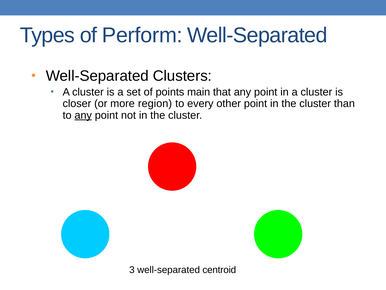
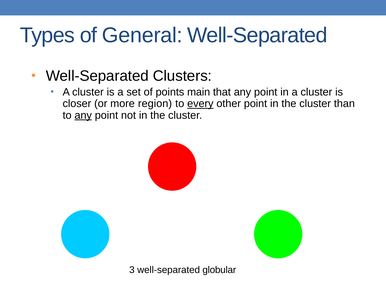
Perform: Perform -> General (142, 35)
every underline: none -> present (200, 104)
centroid: centroid -> globular (219, 270)
